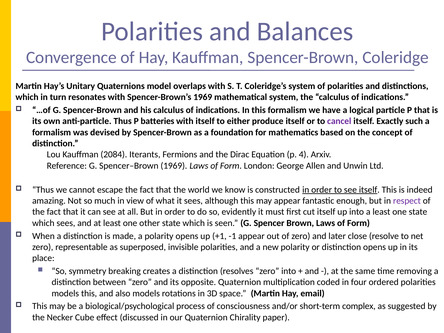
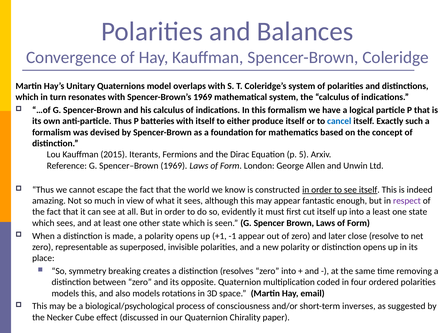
cancel colour: purple -> blue (339, 121)
2084: 2084 -> 2015 (114, 155)
4: 4 -> 5 (304, 155)
complex: complex -> inverses (359, 306)
